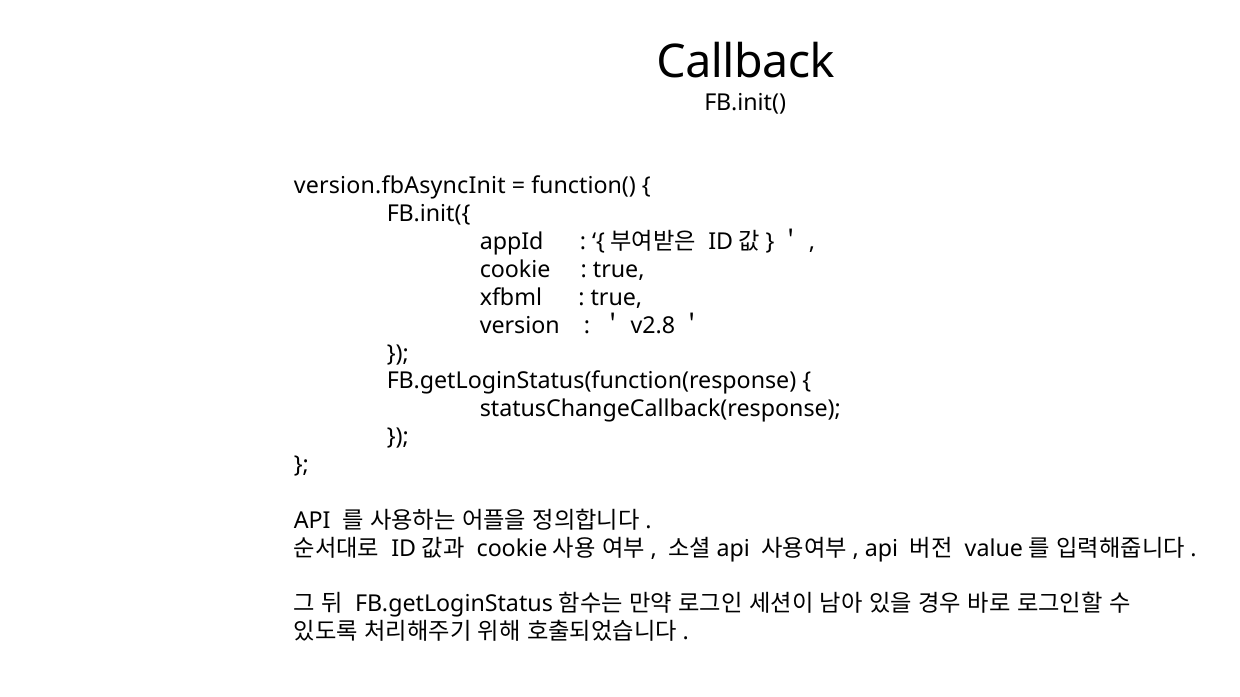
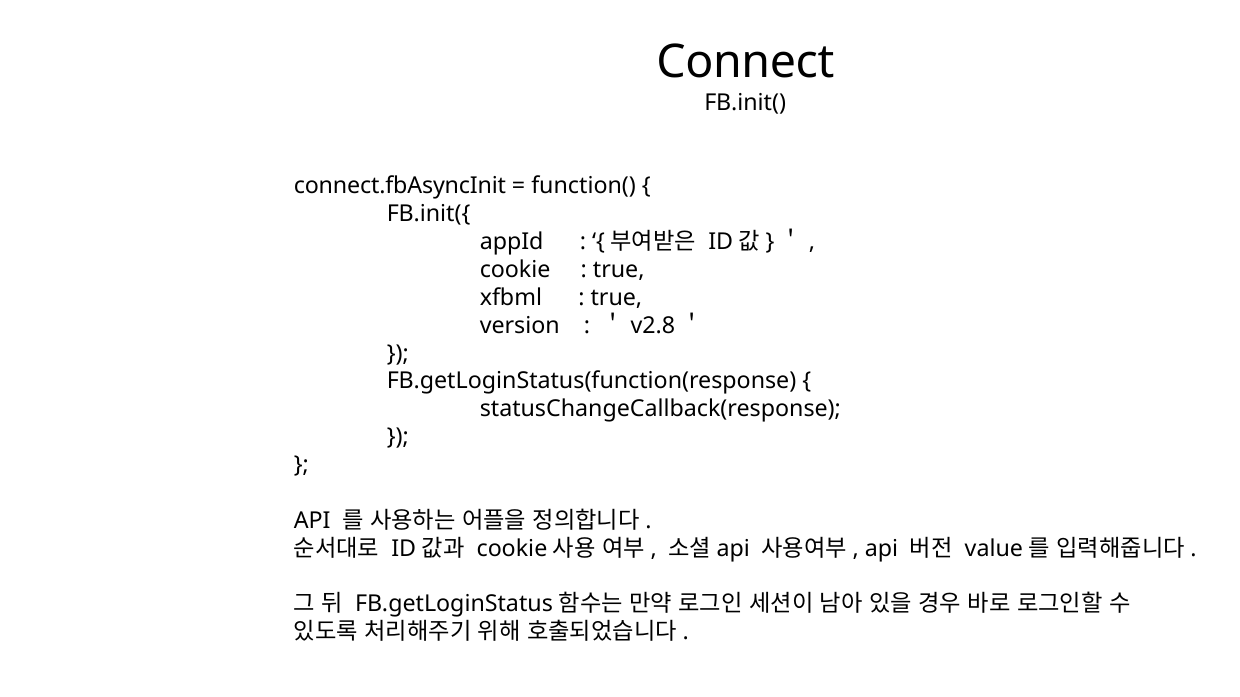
Callback: Callback -> Connect (745, 62)
version.fbAsyncInit: version.fbAsyncInit -> connect.fbAsyncInit (400, 186)
